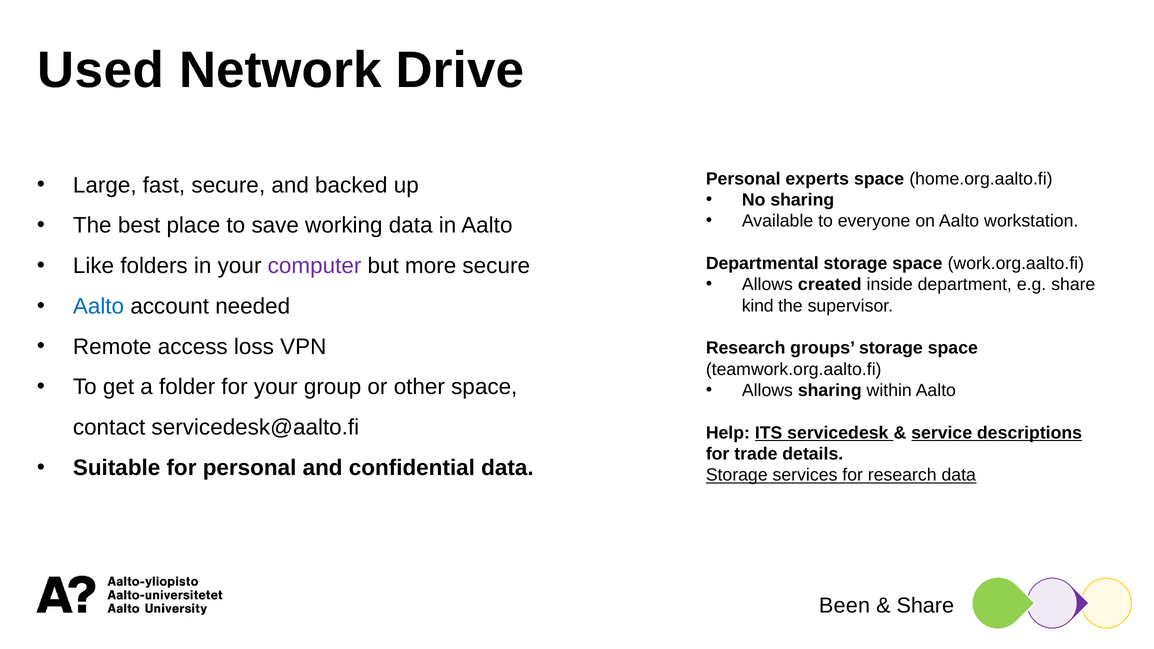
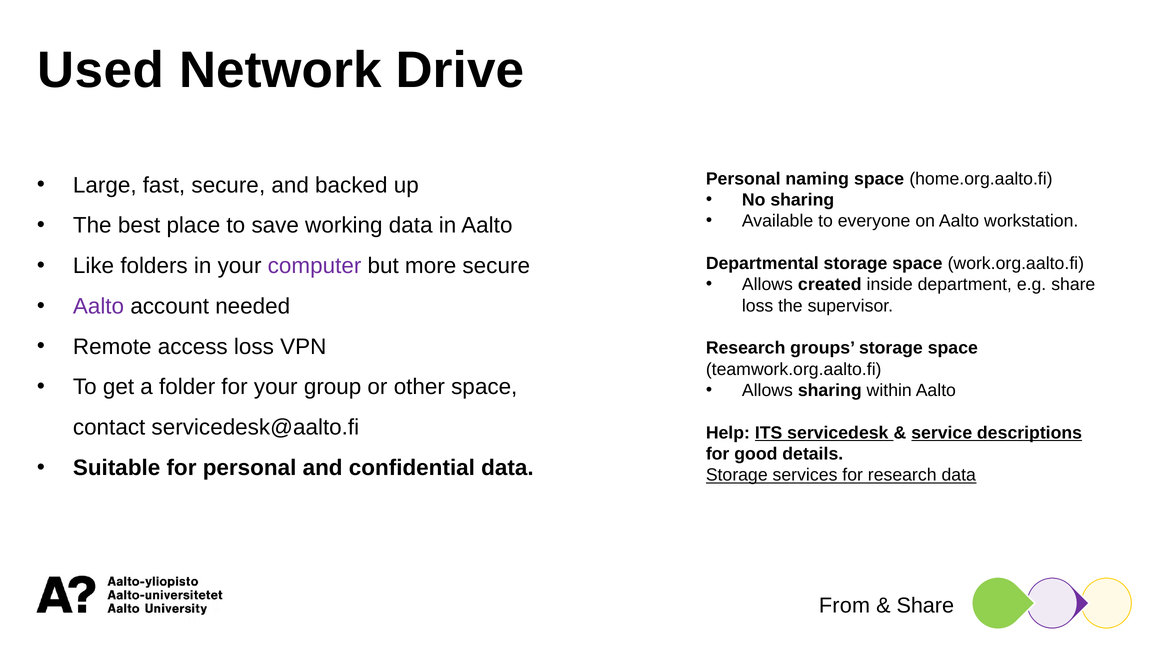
experts: experts -> naming (817, 179)
Aalto colour: blue -> purple (99, 306)
kind: kind -> loss (758, 306)
trade: trade -> good (756, 454)
Been: Been -> From (844, 606)
